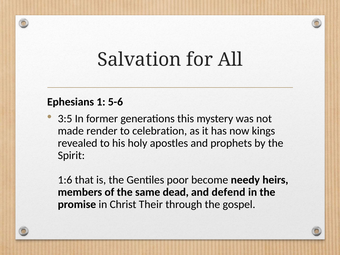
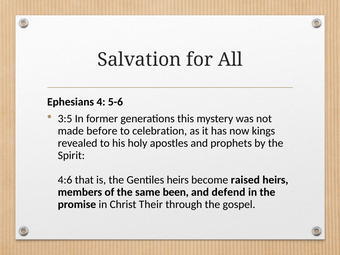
1: 1 -> 4 (101, 102)
render: render -> before (102, 131)
1:6: 1:6 -> 4:6 (65, 180)
Gentiles poor: poor -> heirs (178, 180)
needy: needy -> raised (245, 180)
dead: dead -> been (176, 192)
